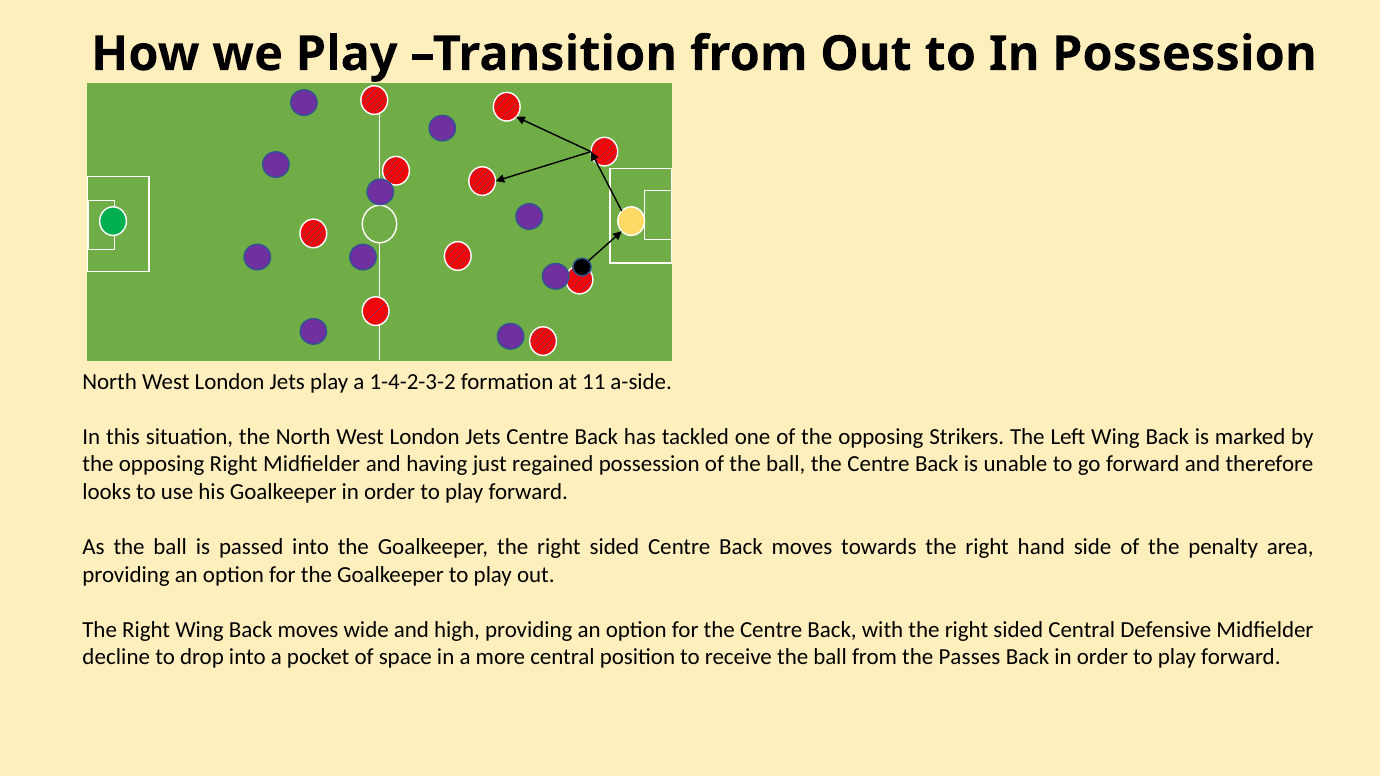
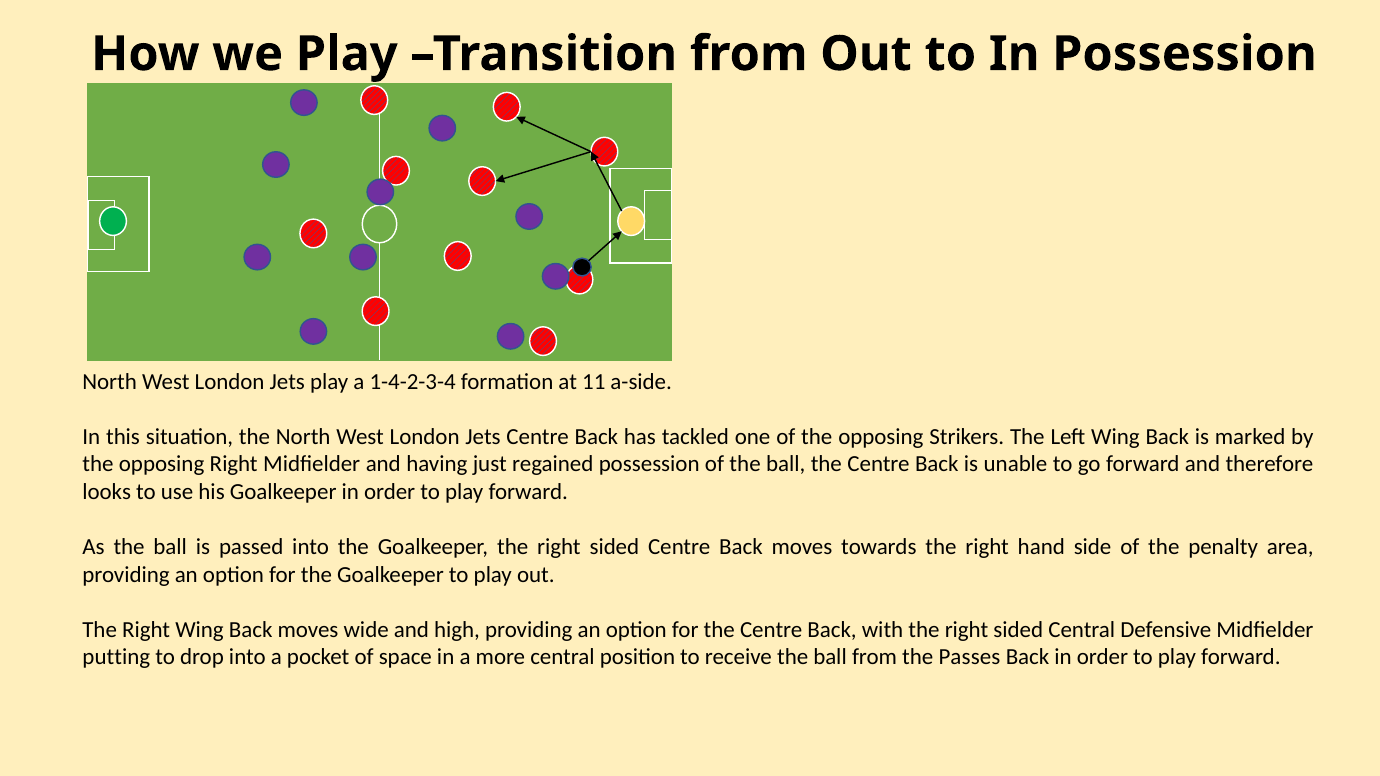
1-4-2-3-2: 1-4-2-3-2 -> 1-4-2-3-4 (413, 382)
decline: decline -> putting (116, 658)
